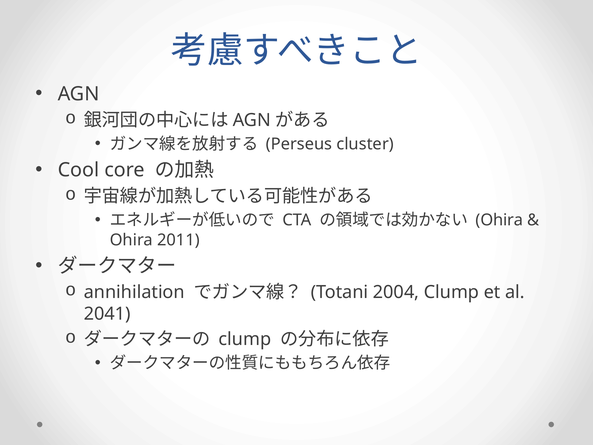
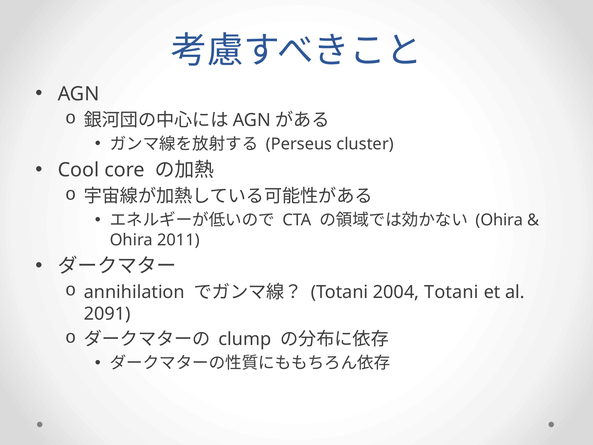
2004 Clump: Clump -> Totani (451, 292)
2041: 2041 -> 2091 (107, 314)
